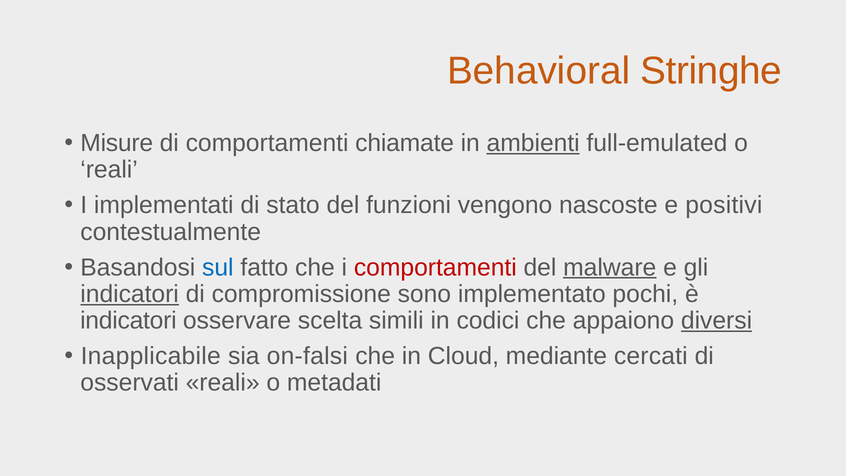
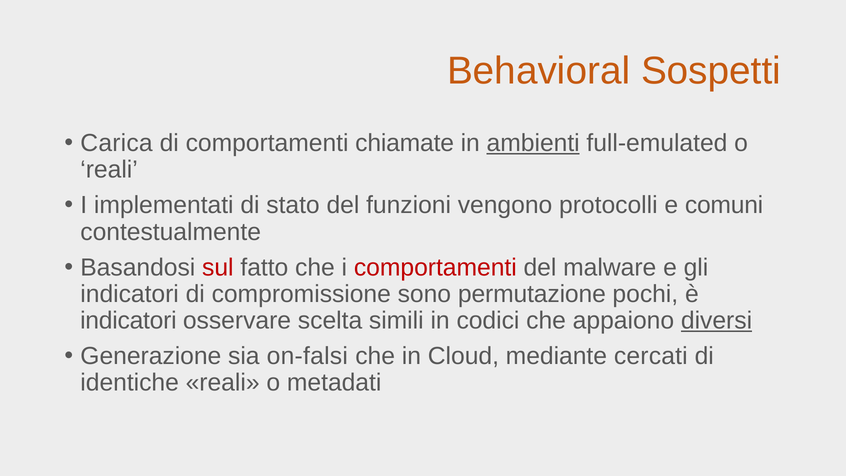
Stringhe: Stringhe -> Sospetti (711, 71)
Misure: Misure -> Carica (117, 143)
nascoste: nascoste -> protocolli (608, 205)
positivi: positivi -> comuni (724, 205)
sul colour: blue -> red (218, 267)
malware underline: present -> none (610, 267)
indicatori underline: present -> none (130, 294)
implementato: implementato -> permutazione (532, 294)
Inapplicabile: Inapplicabile -> Generazione (151, 356)
osservati: osservati -> identiche (130, 383)
